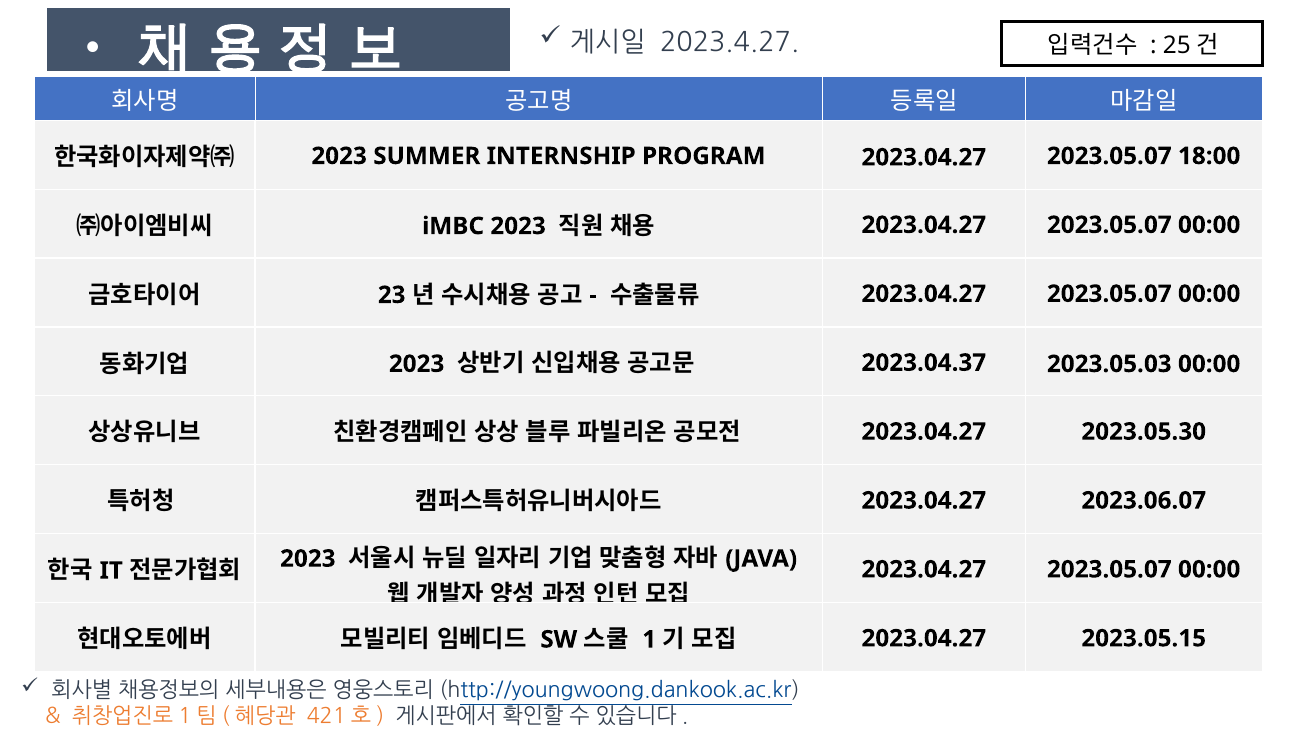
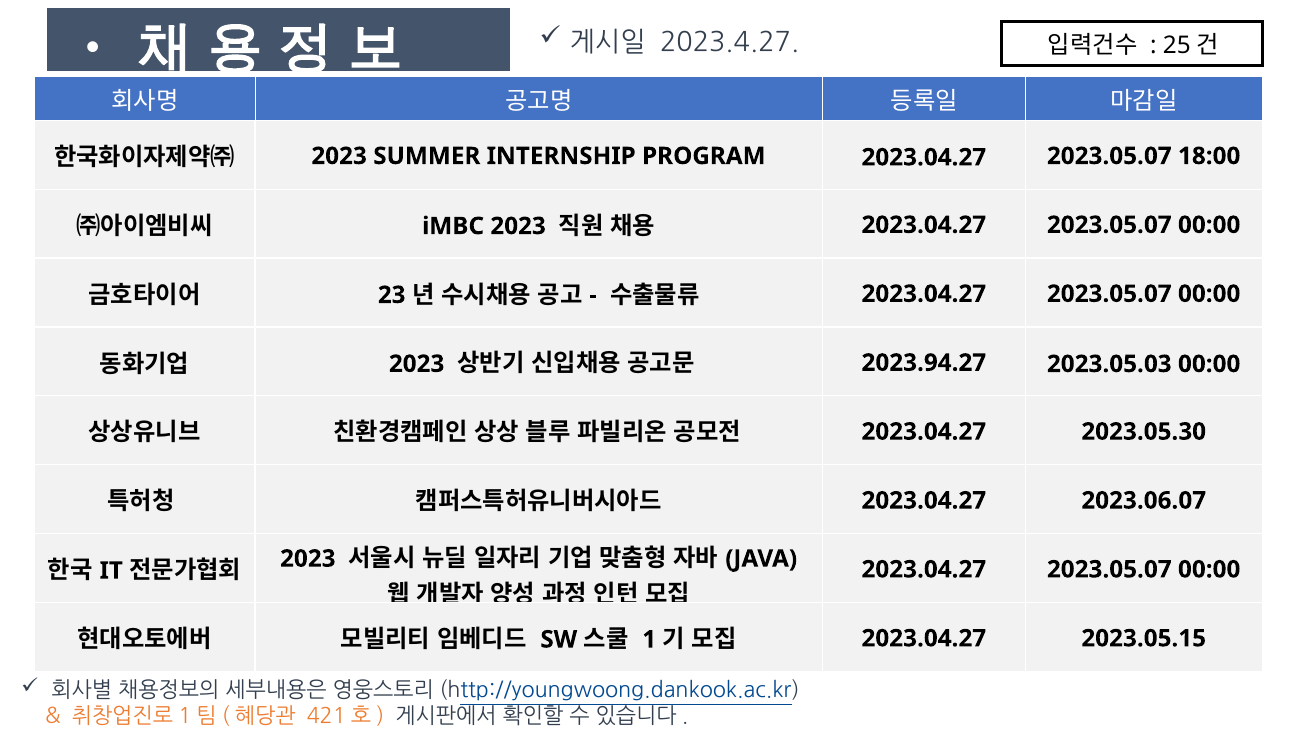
2023.04.37: 2023.04.37 -> 2023.94.27 (924, 363)
